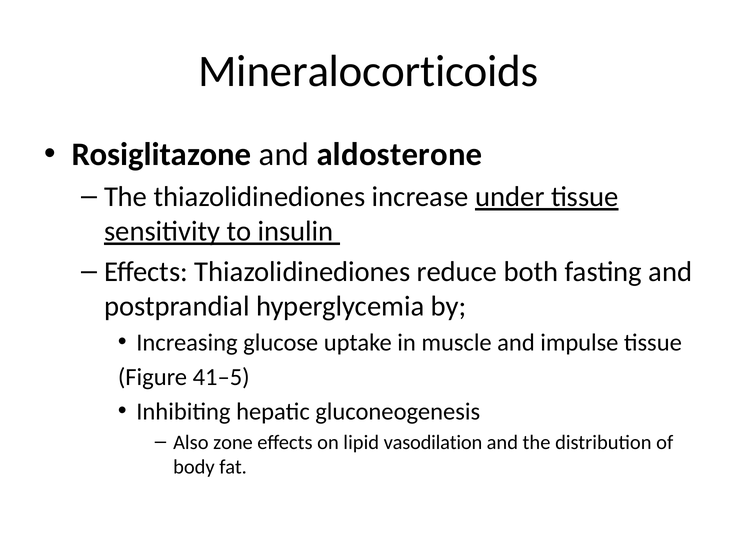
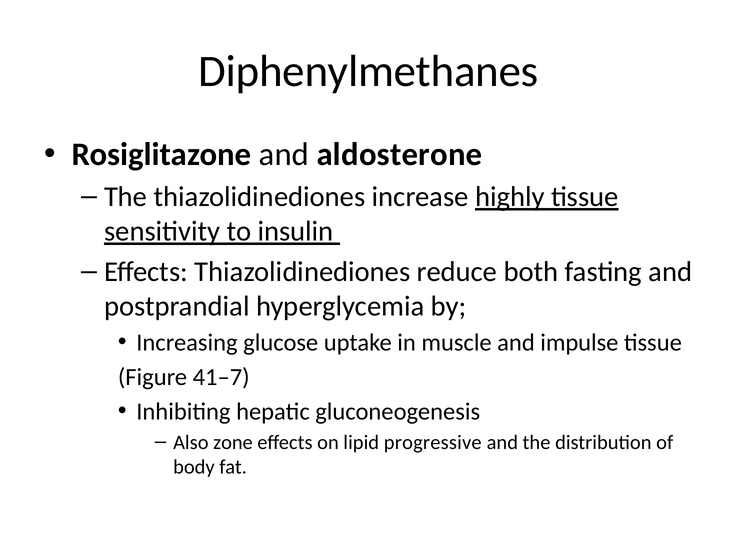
Mineralocorticoids: Mineralocorticoids -> Diphenylmethanes (368, 71)
under: under -> highly (510, 197)
41–5: 41–5 -> 41–7 (221, 377)
vasodilation: vasodilation -> progressive (433, 442)
